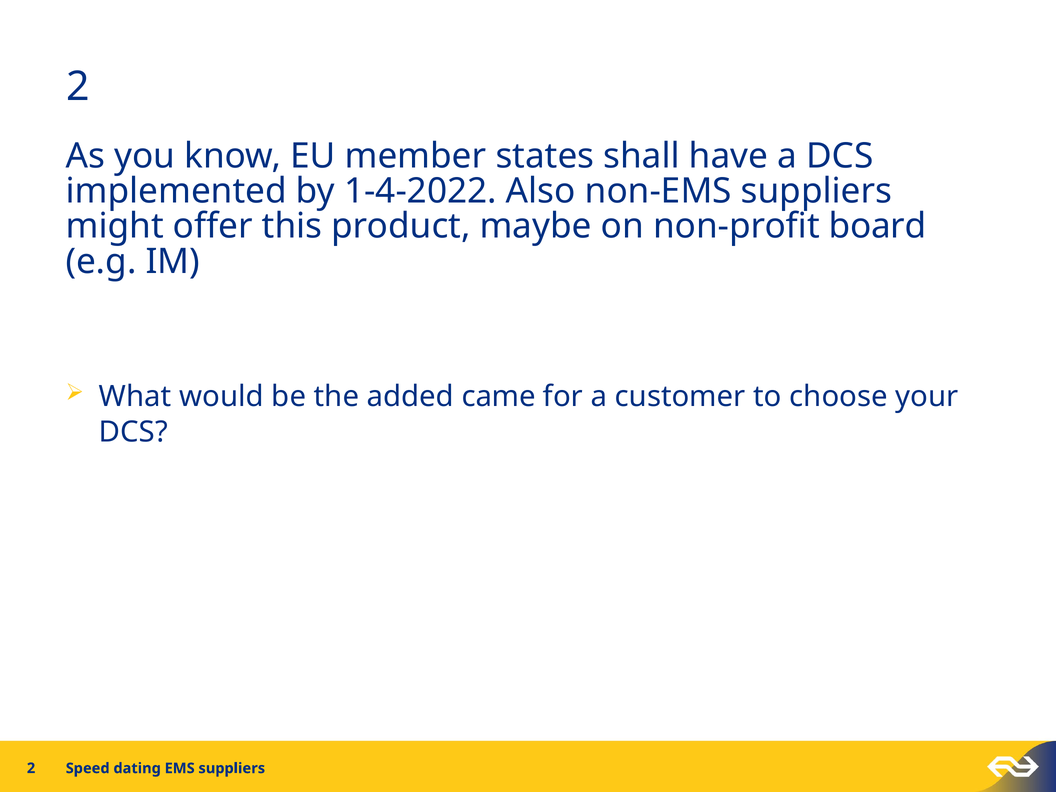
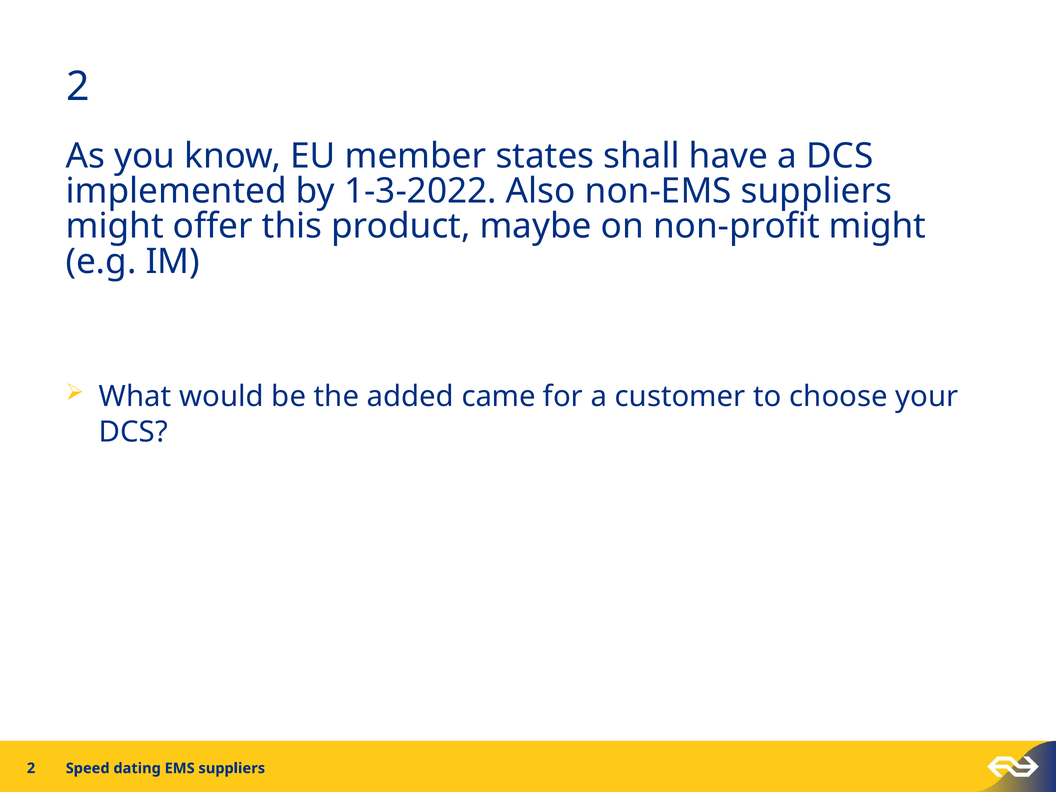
1-4-2022: 1-4-2022 -> 1-3-2022 (420, 191)
non-profit board: board -> might (877, 226)
